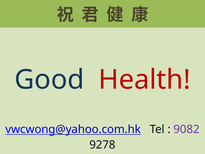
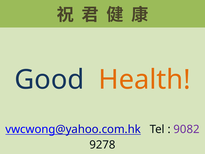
Health colour: red -> orange (144, 80)
